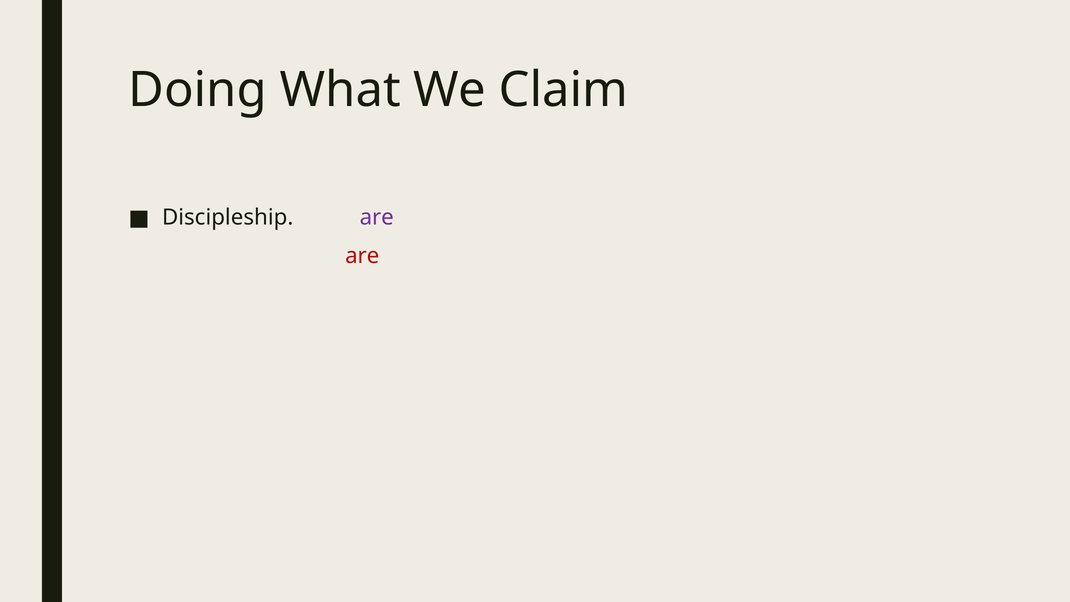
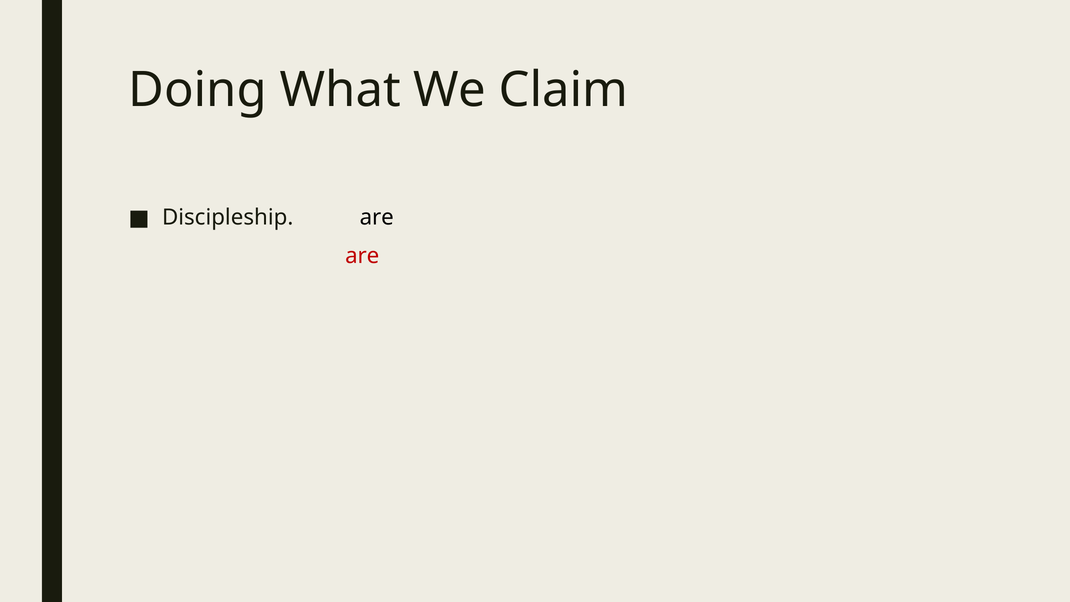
are colour: purple -> black (377, 217)
